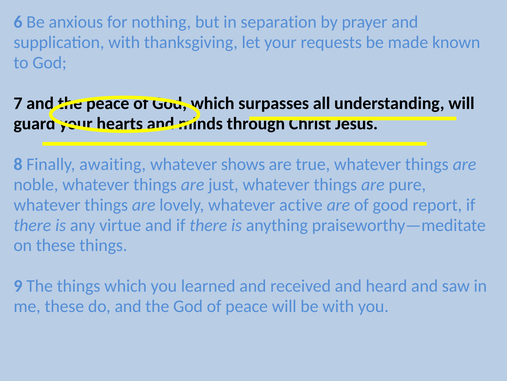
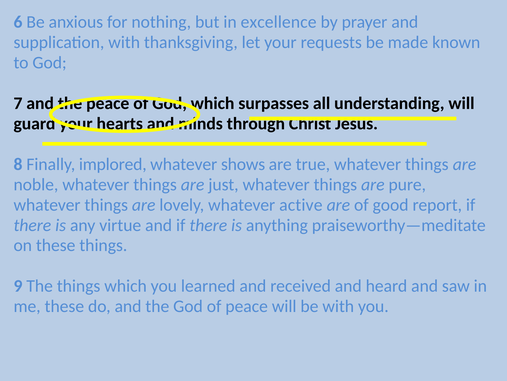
separation: separation -> excellence (279, 22)
awaiting: awaiting -> implored (113, 164)
